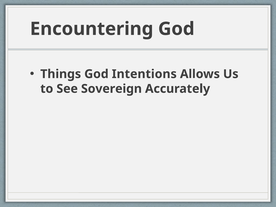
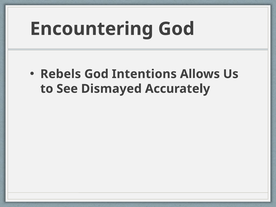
Things: Things -> Rebels (61, 74)
Sovereign: Sovereign -> Dismayed (111, 89)
